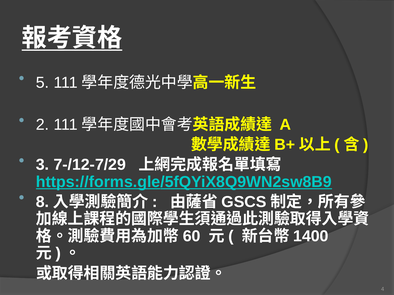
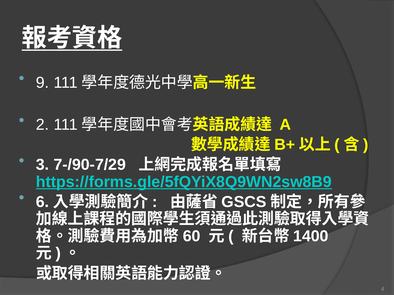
5: 5 -> 9 (43, 83)
7-/12-7/29: 7-/12-7/29 -> 7-/90-7/29 (90, 165)
8: 8 -> 6 (43, 202)
